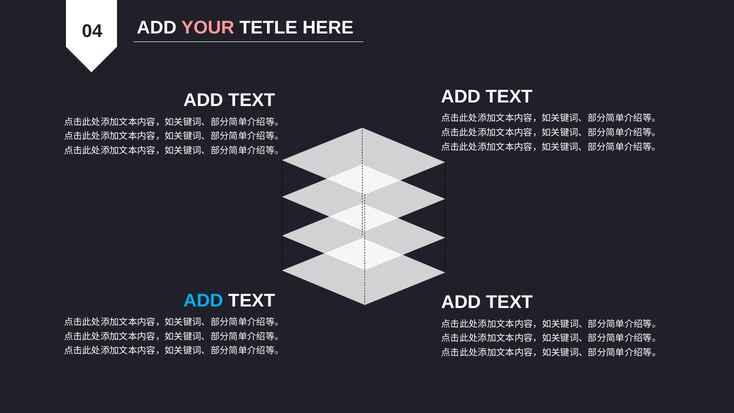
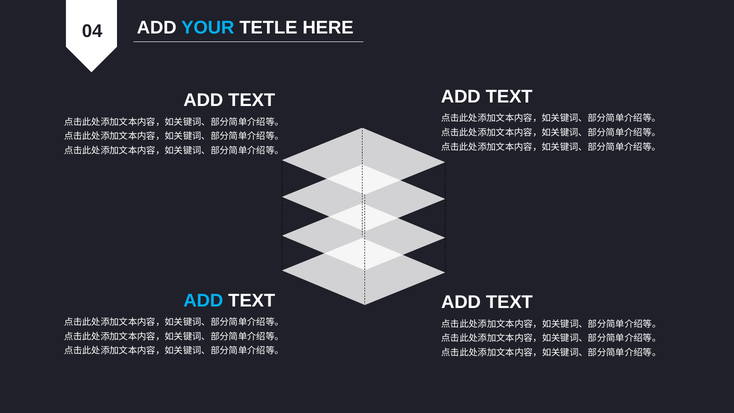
YOUR colour: pink -> light blue (208, 28)
